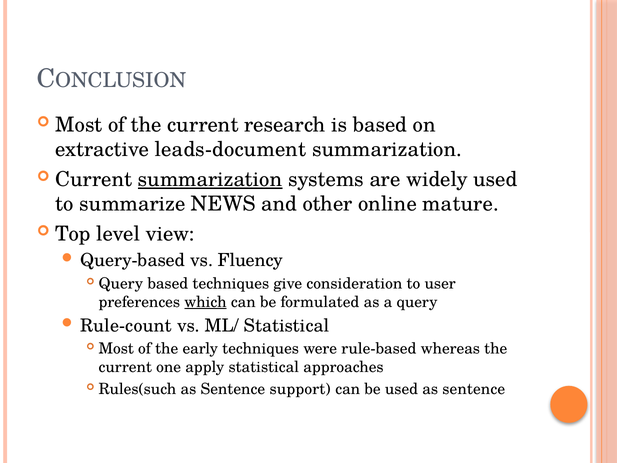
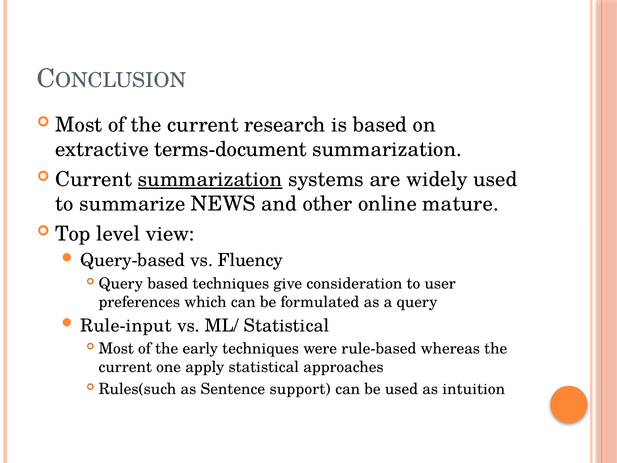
leads-document: leads-document -> terms-document (231, 149)
which underline: present -> none (205, 302)
Rule-count: Rule-count -> Rule-input (126, 326)
used as sentence: sentence -> intuition (474, 389)
